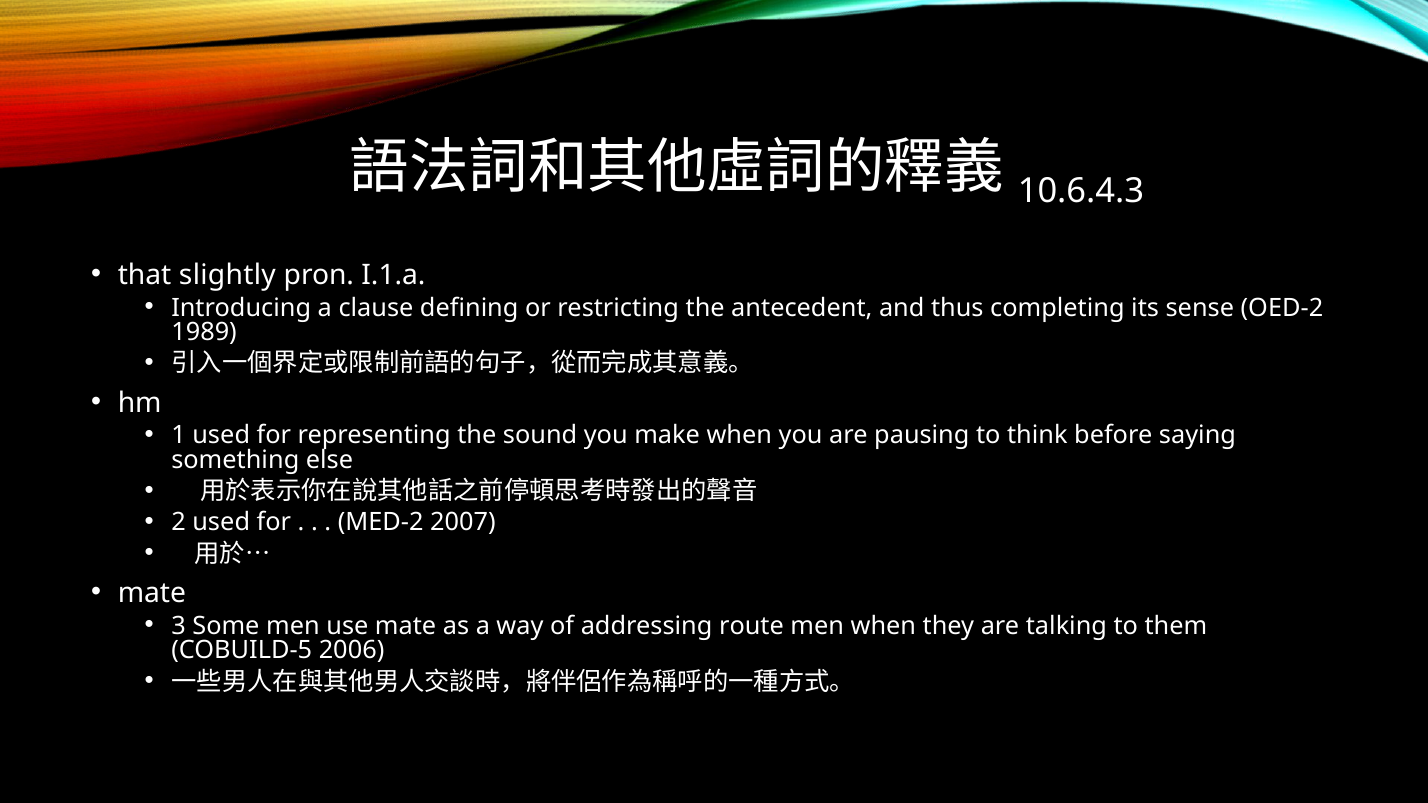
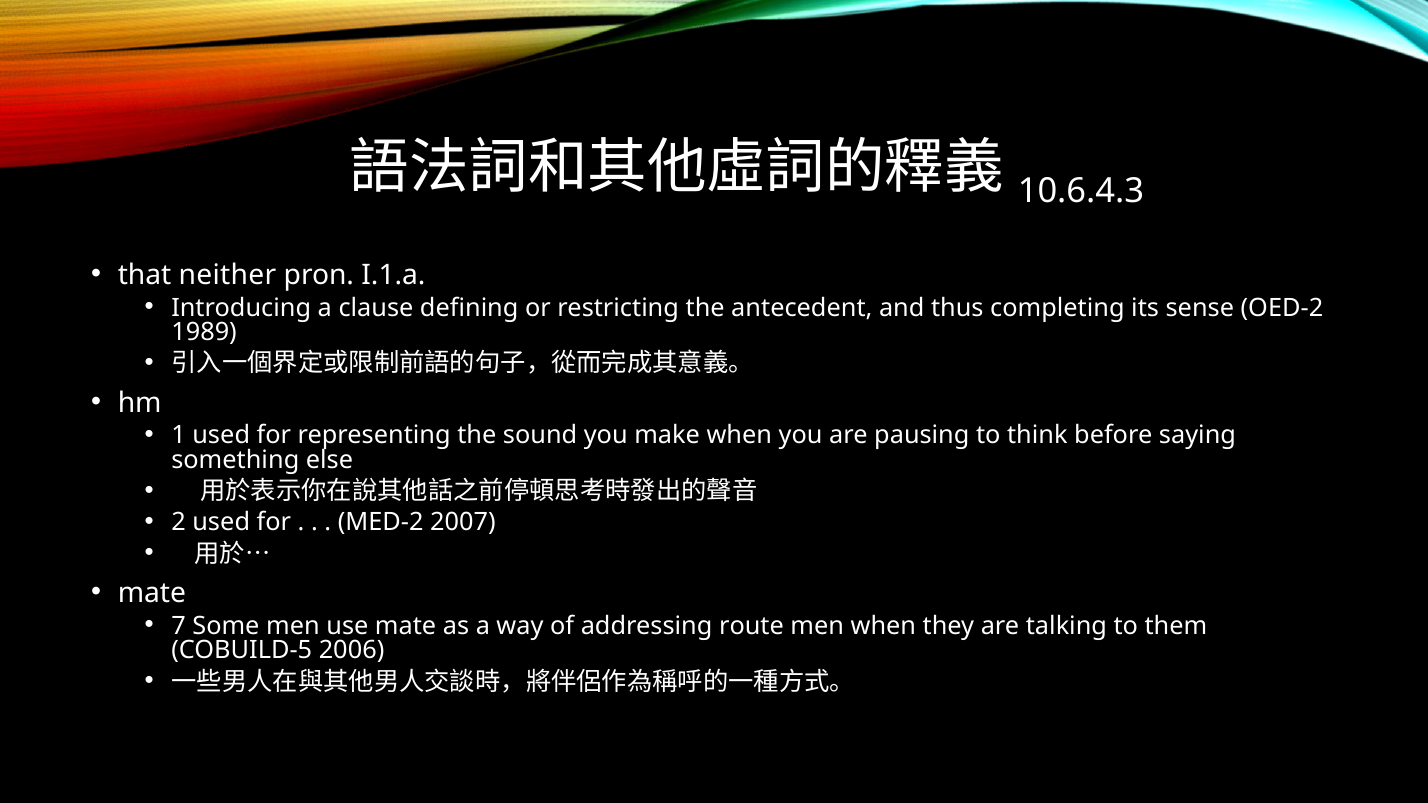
slightly: slightly -> neither (227, 275)
3: 3 -> 7 (179, 626)
